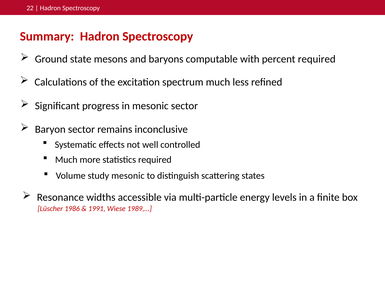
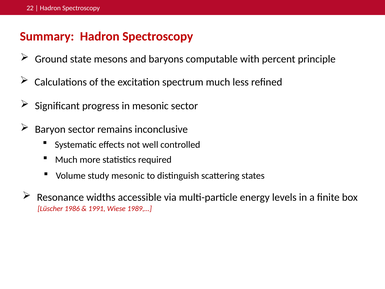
percent required: required -> principle (317, 59)
